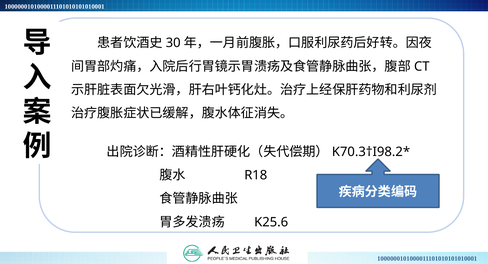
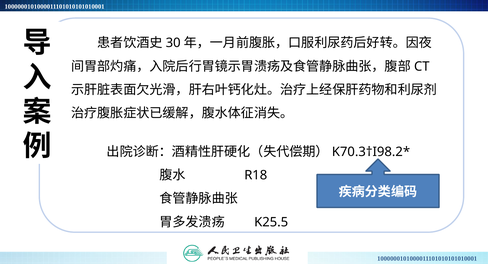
K25.6: K25.6 -> K25.5 (271, 222)
